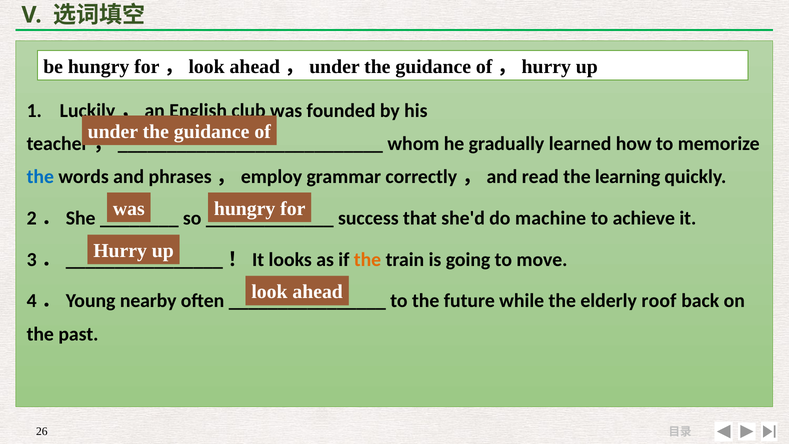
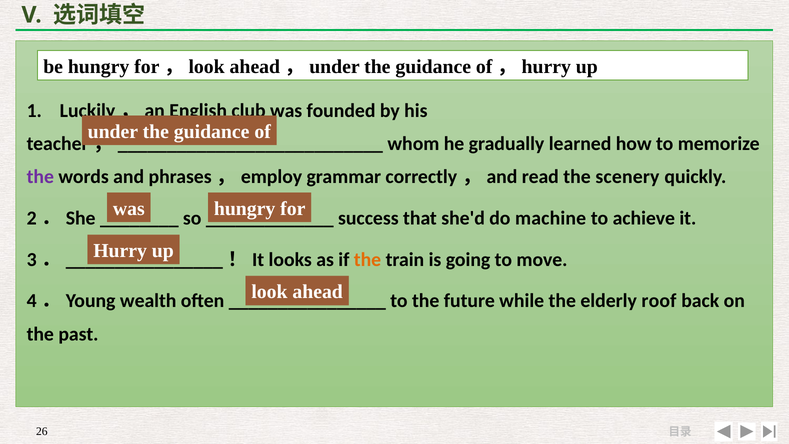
the colour: blue -> purple (40, 177)
learning: learning -> scenery (627, 177)
nearby: nearby -> wealth (148, 301)
